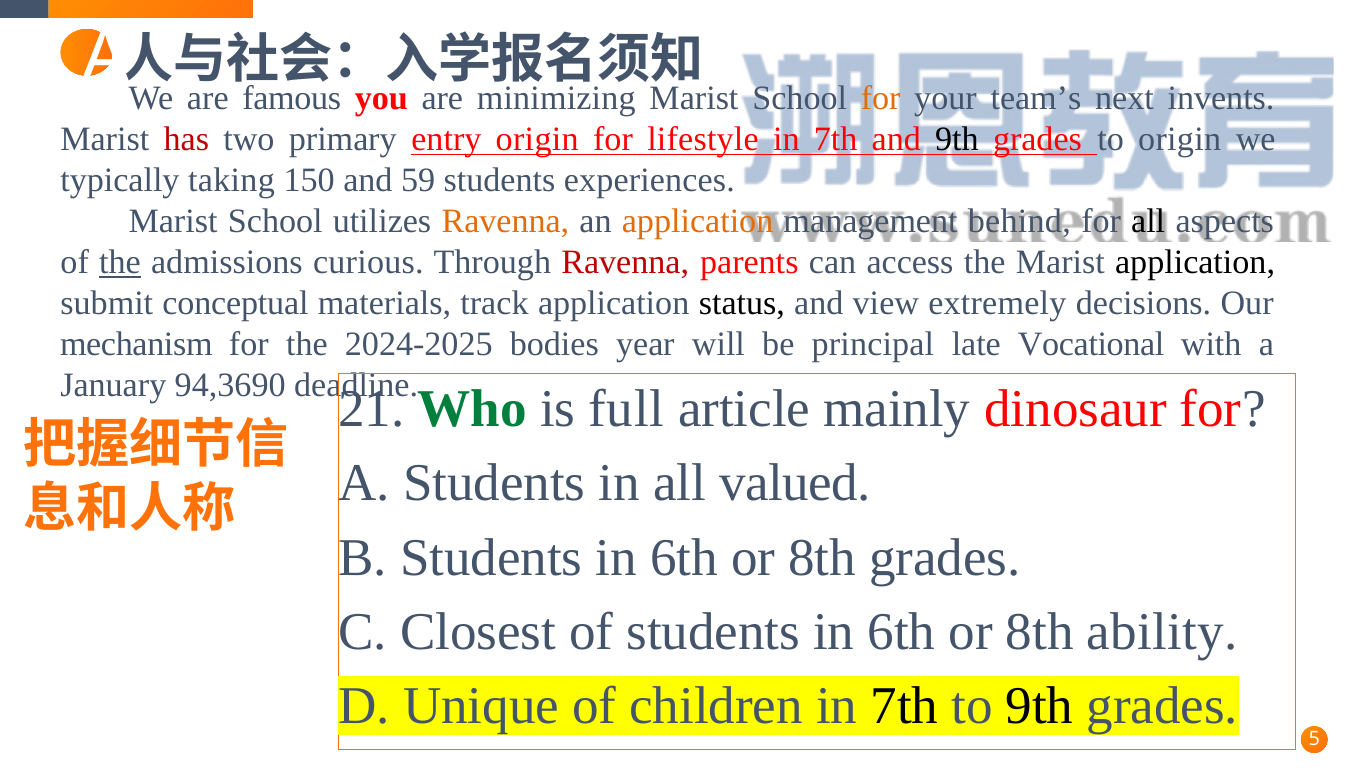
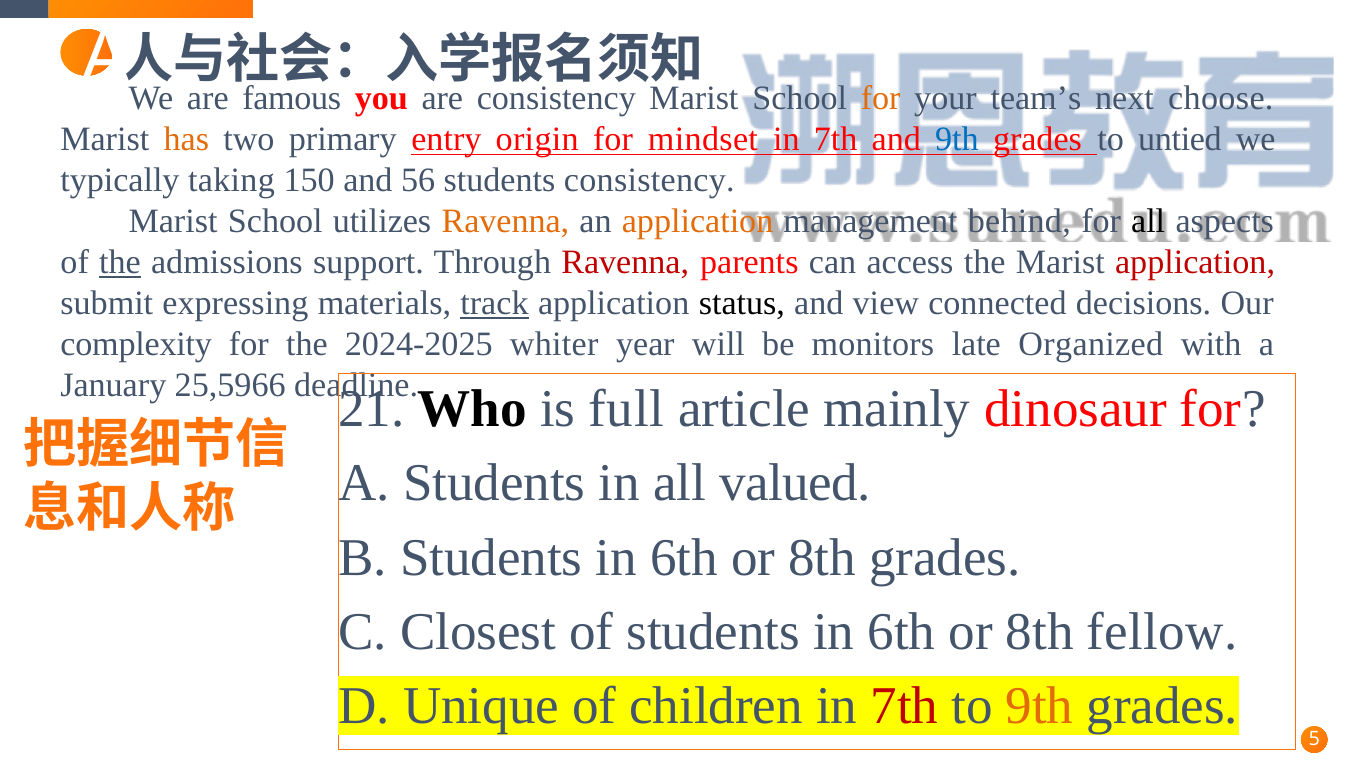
are minimizing: minimizing -> consistency (556, 98)
invents: invents -> choose (1221, 98)
has colour: red -> orange (186, 139)
lifestyle: lifestyle -> mindset (703, 139)
9th colour: black -> blue (957, 139)
to origin: origin -> untied (1180, 139)
59: 59 -> 56 (418, 180)
students experiences: experiences -> consistency (649, 180)
curious: curious -> support (368, 262)
application colour: black -> red (1195, 262)
conceptual: conceptual -> expressing (235, 303)
track underline: none -> present (494, 303)
extremely: extremely -> connected (997, 303)
mechanism: mechanism -> complexity (136, 344)
bodies: bodies -> whiter (554, 344)
principal: principal -> monitors (873, 344)
Vocational: Vocational -> Organized (1091, 344)
94,3690: 94,3690 -> 25,5966 (230, 385)
Who colour: green -> black (472, 409)
ability: ability -> fellow (1162, 632)
7th colour: black -> red (904, 706)
9th colour: black -> orange (1040, 706)
